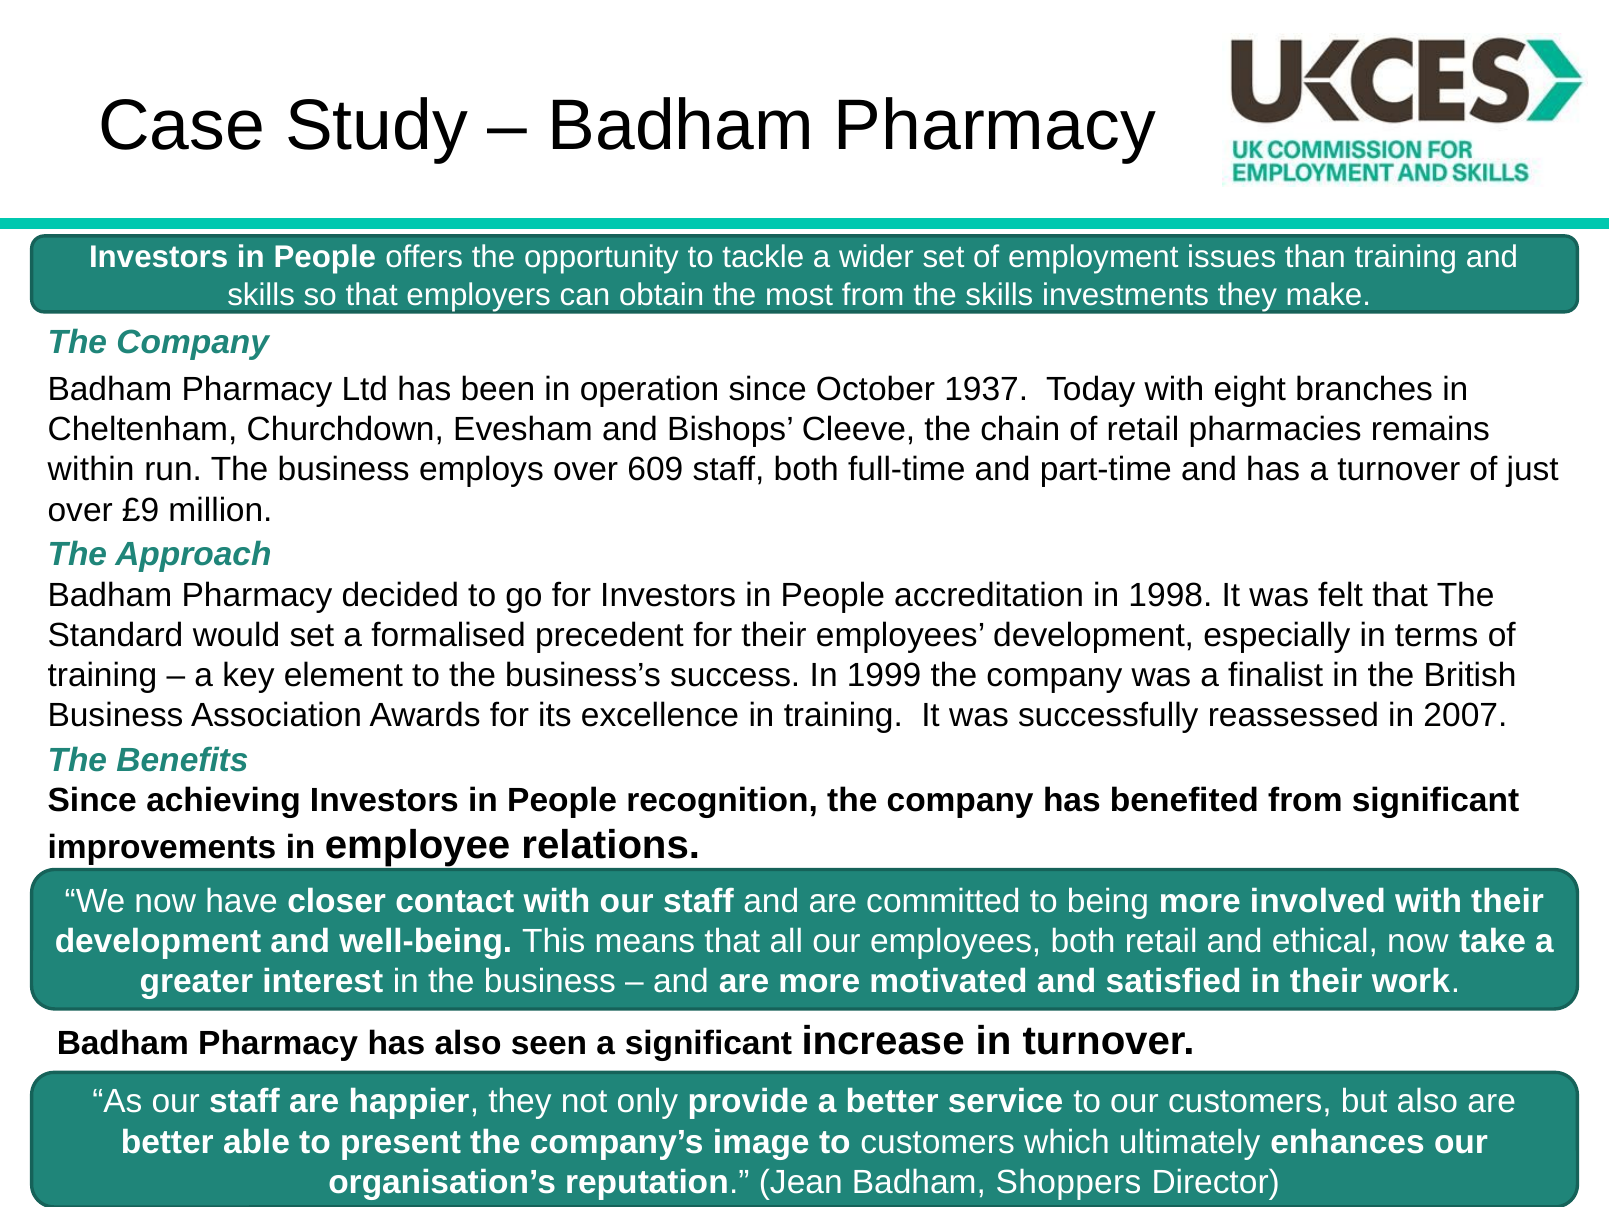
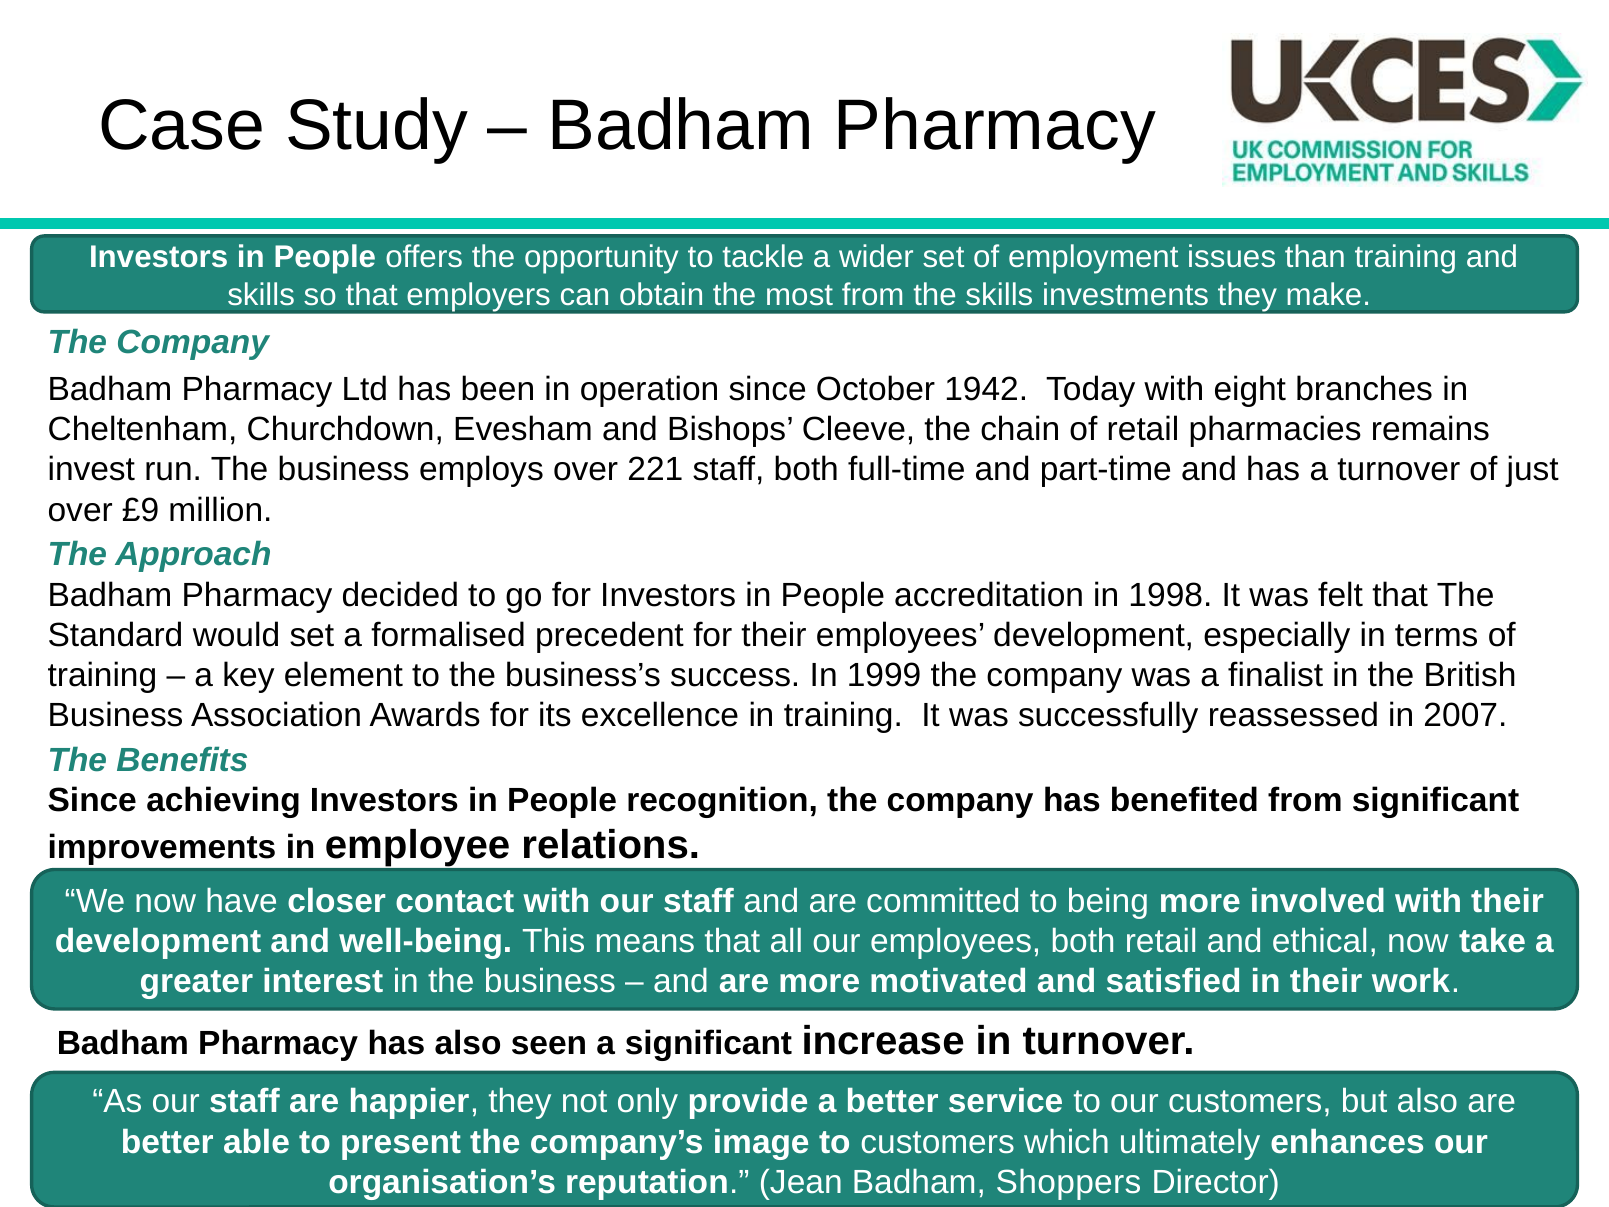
1937: 1937 -> 1942 (986, 389)
within: within -> invest (91, 470)
609: 609 -> 221 (655, 470)
